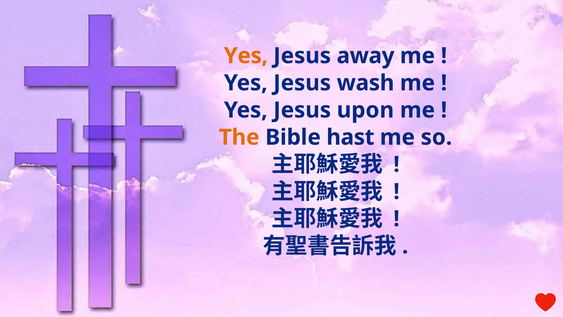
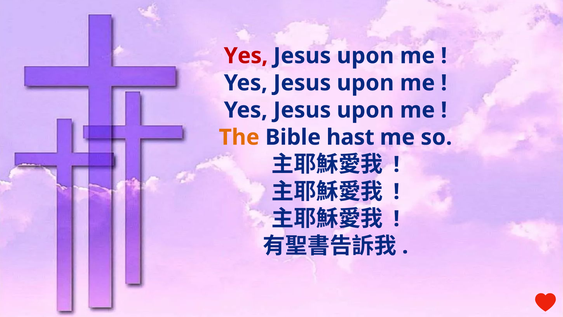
Yes colour: orange -> red (246, 56)
away: away -> upon (365, 56)
wash: wash -> upon (365, 83)
